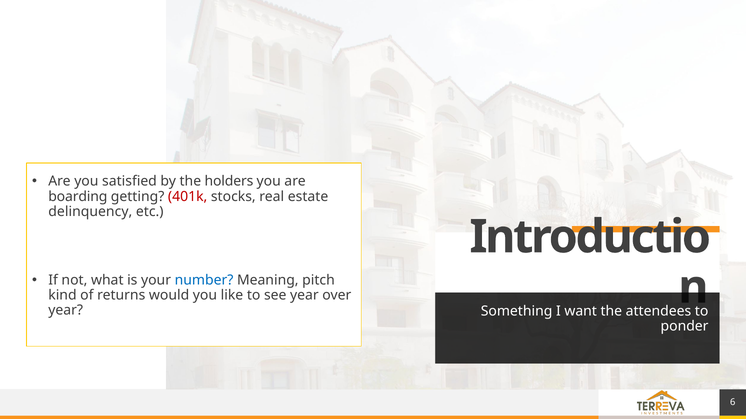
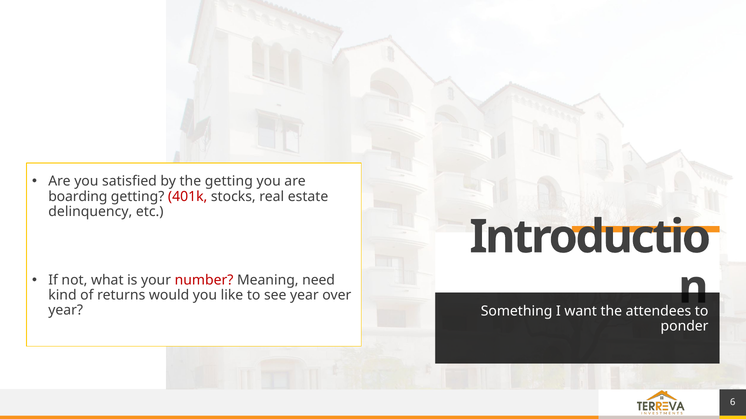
the holders: holders -> getting (229, 182)
number colour: blue -> red (204, 280)
pitch: pitch -> need (319, 280)
